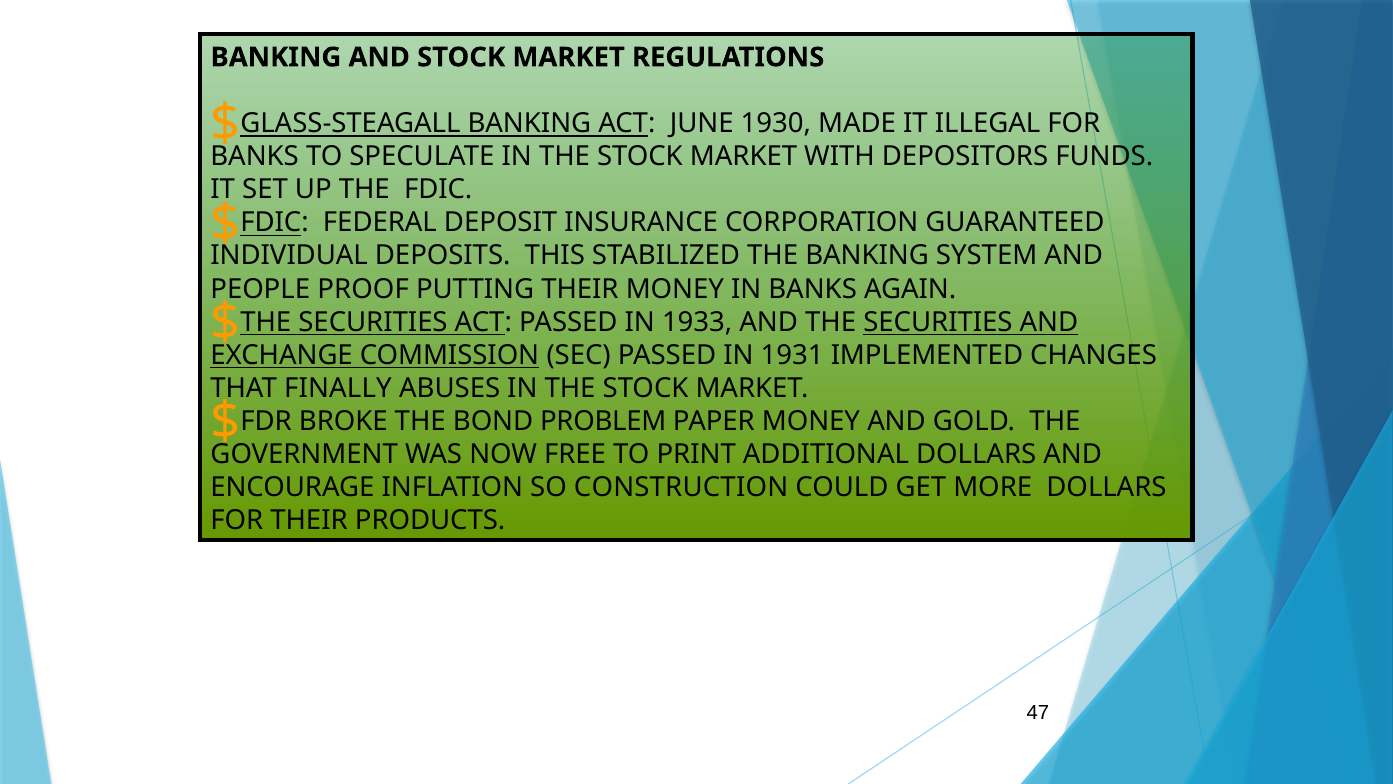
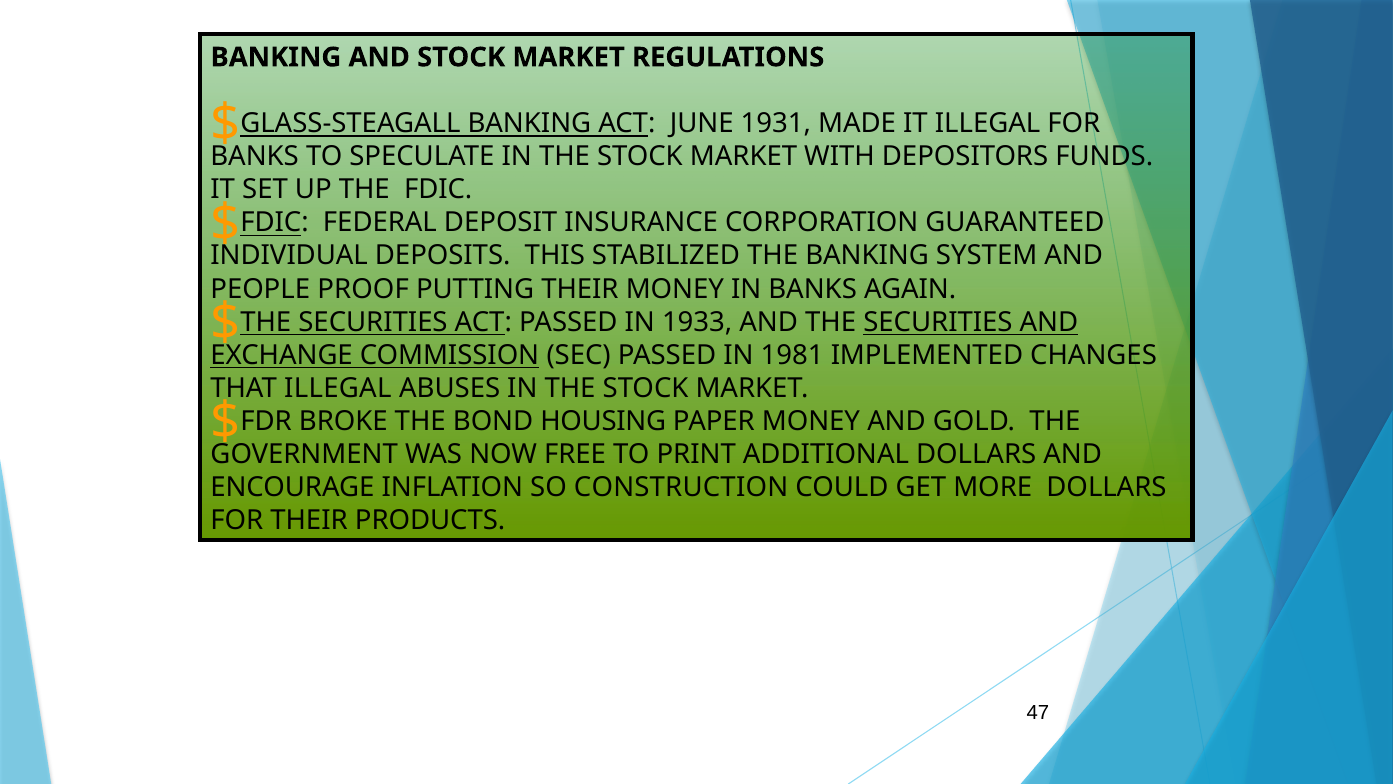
1930: 1930 -> 1931 (776, 123)
1931: 1931 -> 1981 (792, 355)
THAT FINALLY: FINALLY -> ILLEGAL (338, 388)
PROBLEM: PROBLEM -> HOUSING (603, 421)
